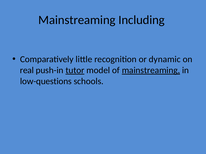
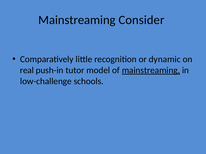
Including: Including -> Consider (141, 20)
tutor underline: present -> none (75, 70)
low-questions: low-questions -> low-challenge (46, 81)
